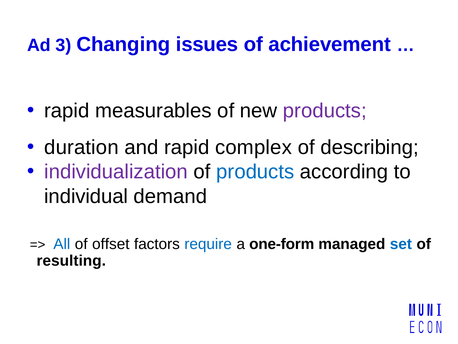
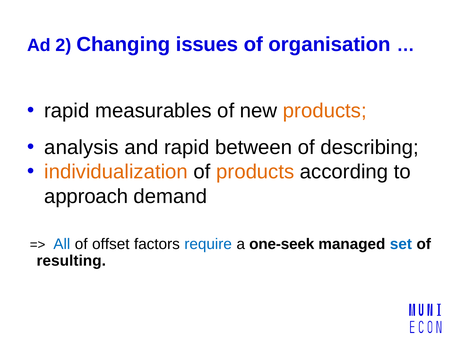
3: 3 -> 2 (64, 45)
achievement: achievement -> organisation (330, 44)
products colour: purple -> orange (325, 111)
duration: duration -> analysis (81, 147)
complex: complex -> between (254, 147)
individualization colour: purple -> orange (116, 172)
products colour: blue -> orange (255, 172)
individual: individual -> approach (86, 196)
one-form: one-form -> one-seek (282, 244)
